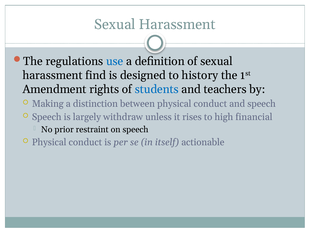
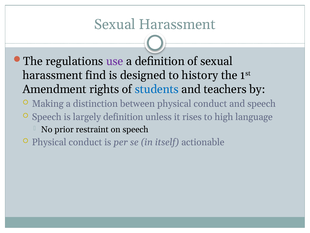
use colour: blue -> purple (115, 61)
largely withdraw: withdraw -> definition (123, 117)
financial: financial -> language (254, 117)
